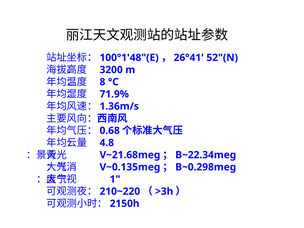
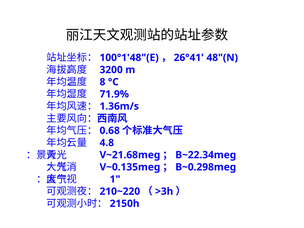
52"(N: 52"(N -> 48"(N (222, 58)
